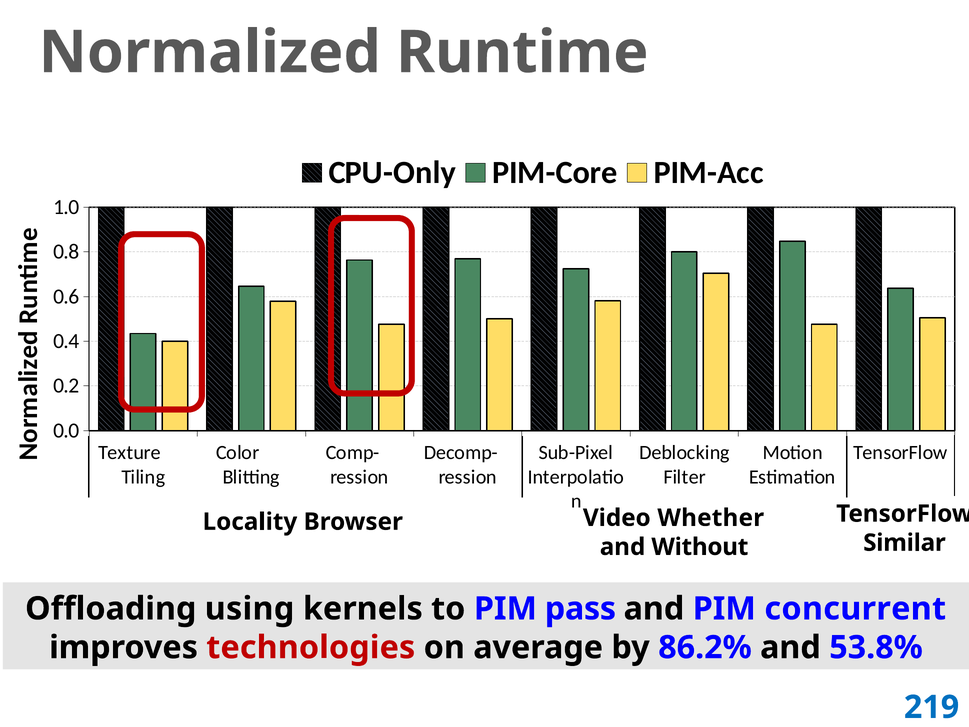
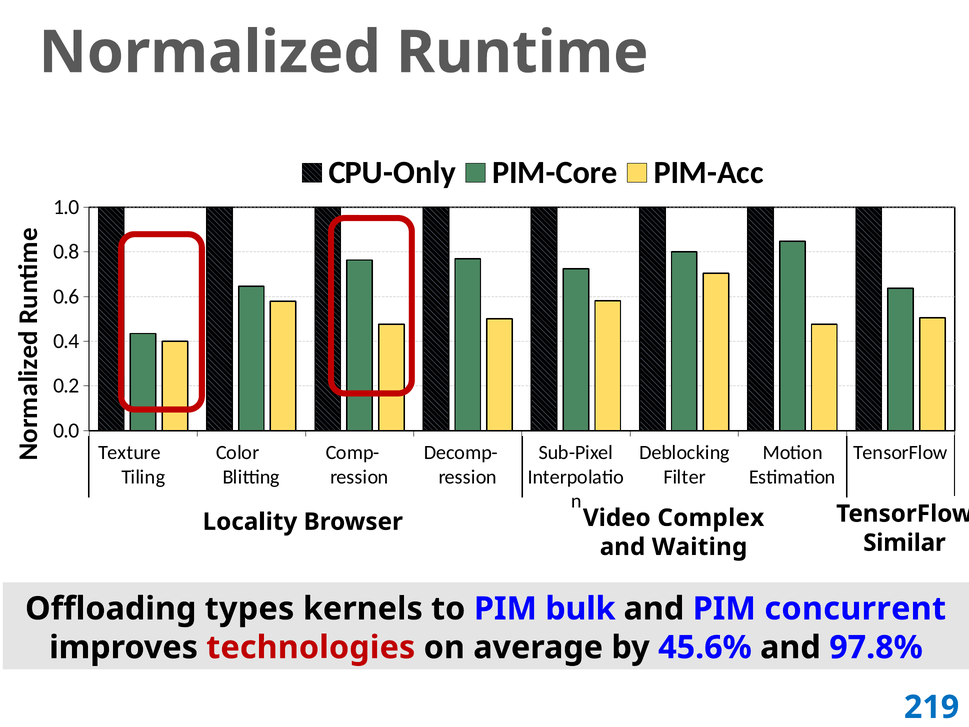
Whether: Whether -> Complex (711, 518)
Without: Without -> Waiting (700, 547)
using: using -> types (249, 609)
pass: pass -> bulk (580, 609)
86.2%: 86.2% -> 45.6% (705, 647)
53.8%: 53.8% -> 97.8% (876, 647)
